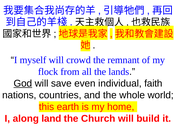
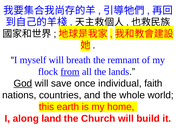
crowd: crowd -> breath (79, 60)
from underline: none -> present (70, 72)
even: even -> once (85, 83)
